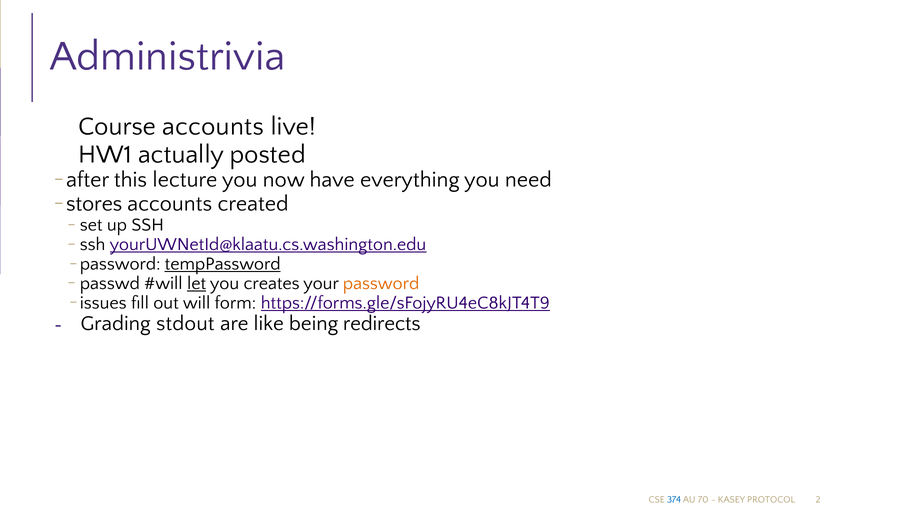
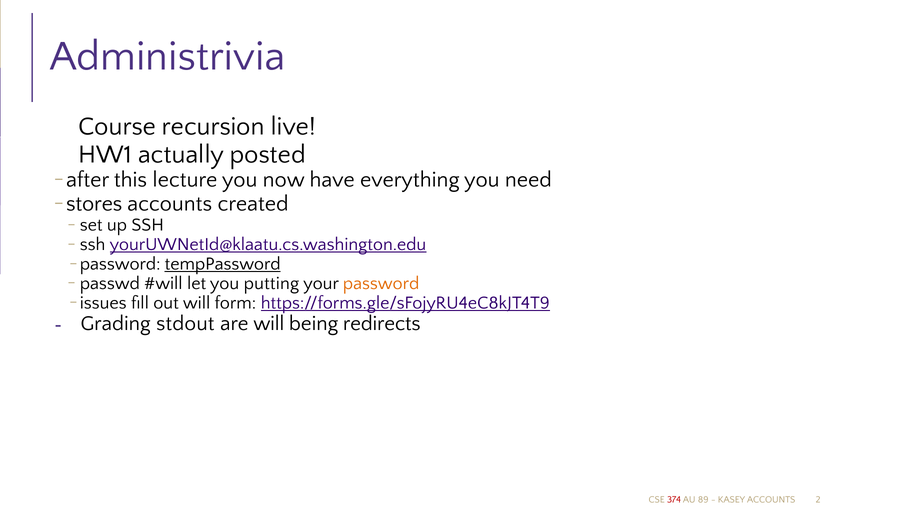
accounts: accounts -> recursion (213, 126)
let underline: present -> none (197, 283)
creates: creates -> putting (271, 283)
are like: like -> will (269, 323)
374 colour: blue -> red (674, 499)
70: 70 -> 89 (703, 499)
KASEY PROTOCOL: PROTOCOL -> ACCOUNTS (771, 499)
